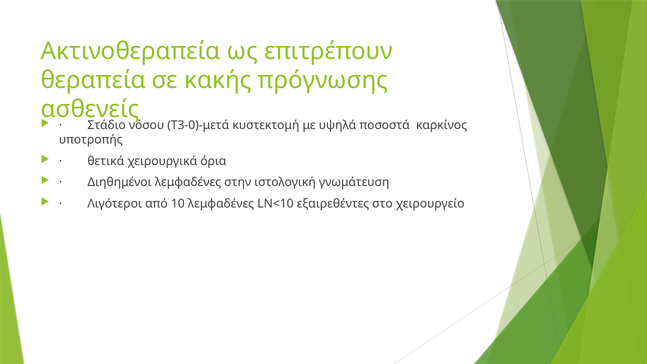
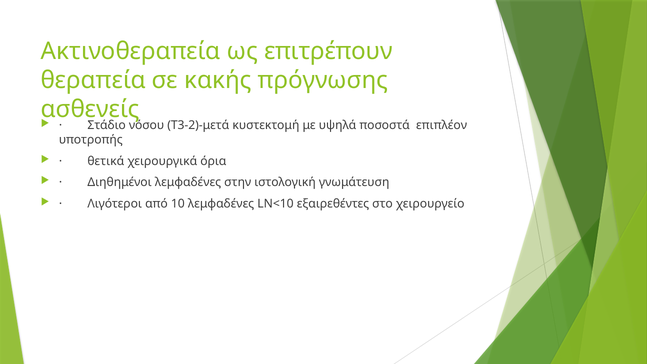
T3-0)-μετά: T3-0)-μετά -> T3-2)-μετά (198, 125)
καρκίνος: καρκίνος -> επιπλέον (442, 125)
